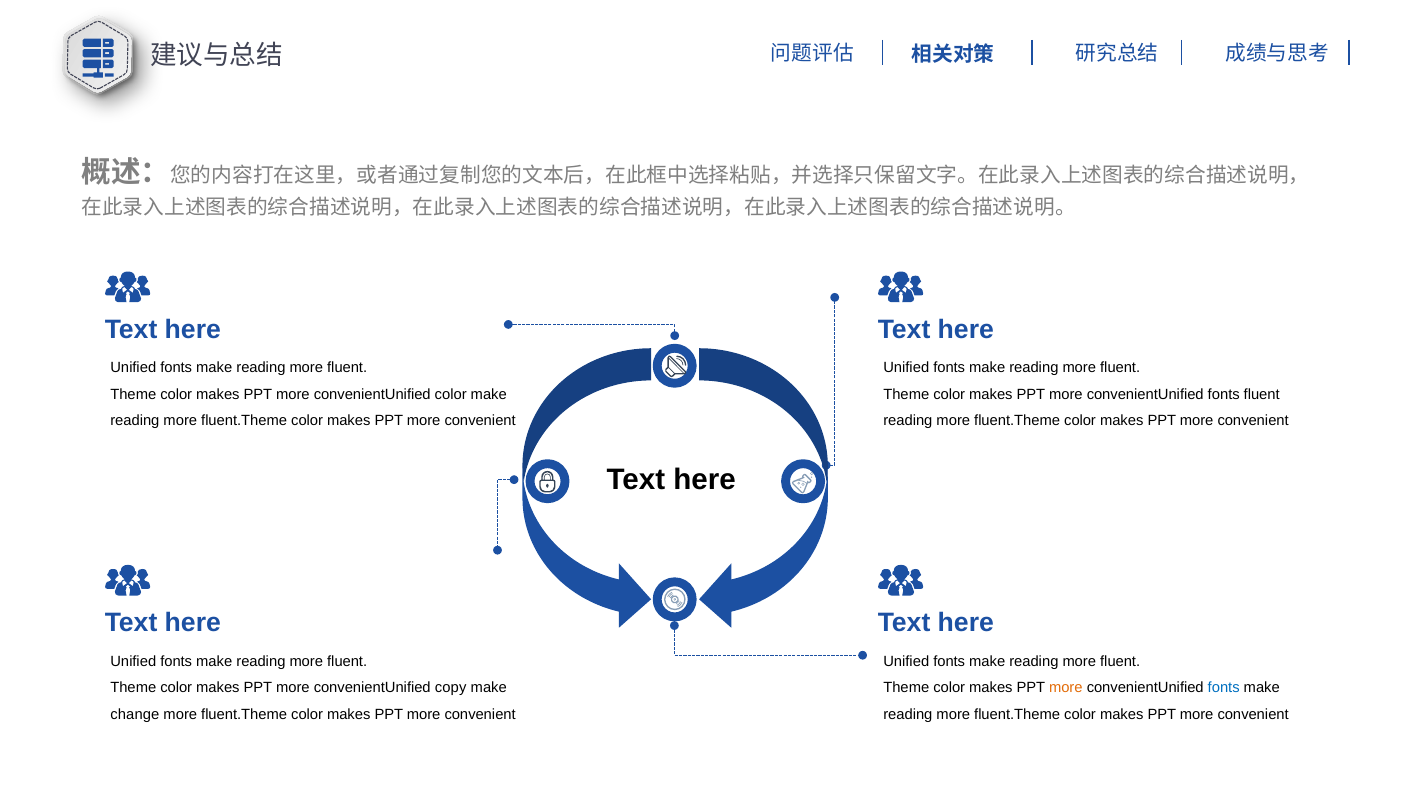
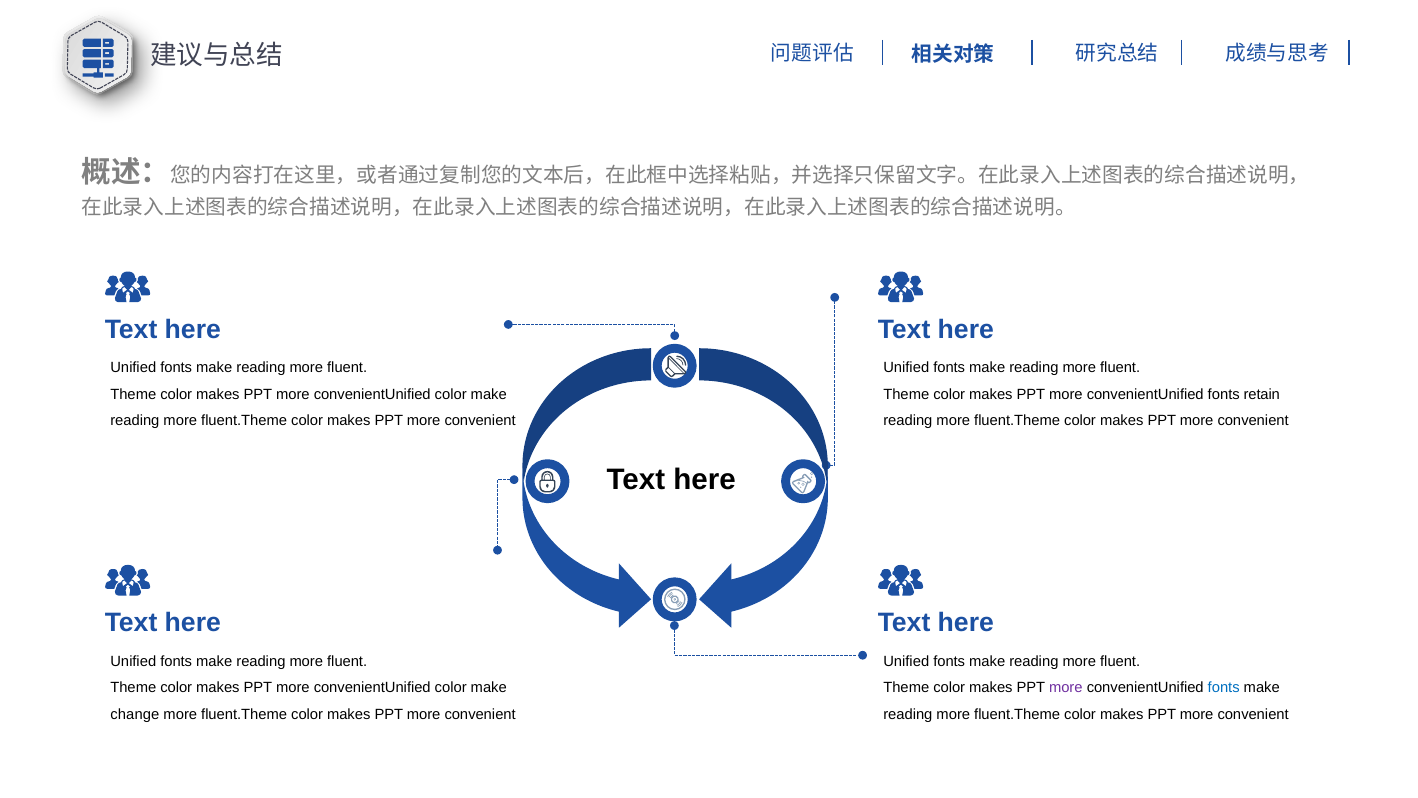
fonts fluent: fluent -> retain (1262, 394)
copy: copy -> color (451, 687)
more colour: orange -> purple (1066, 687)
